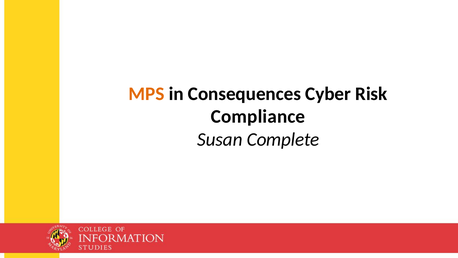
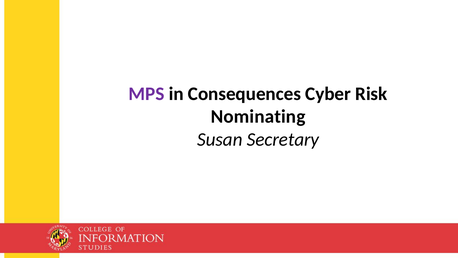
MPS colour: orange -> purple (147, 94)
Compliance: Compliance -> Nominating (258, 116)
Complete: Complete -> Secretary (283, 139)
